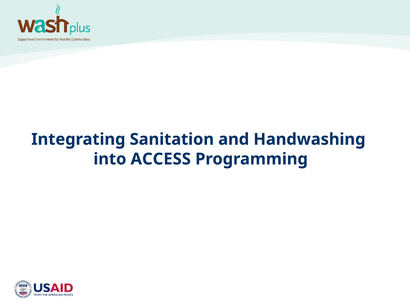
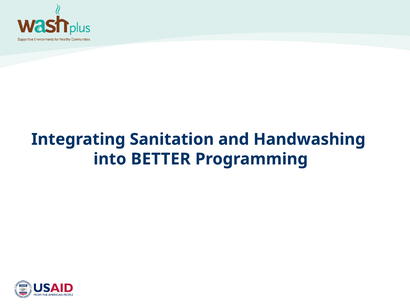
ACCESS: ACCESS -> BETTER (161, 159)
